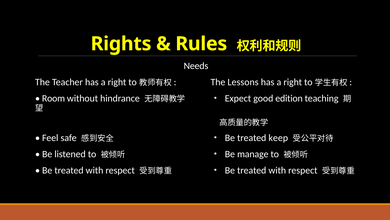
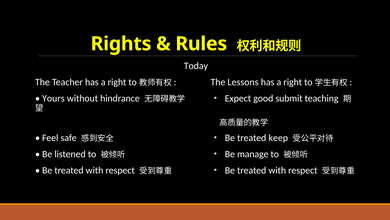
Needs: Needs -> Today (196, 66)
Room: Room -> Yours (53, 98)
edition: edition -> submit (289, 98)
